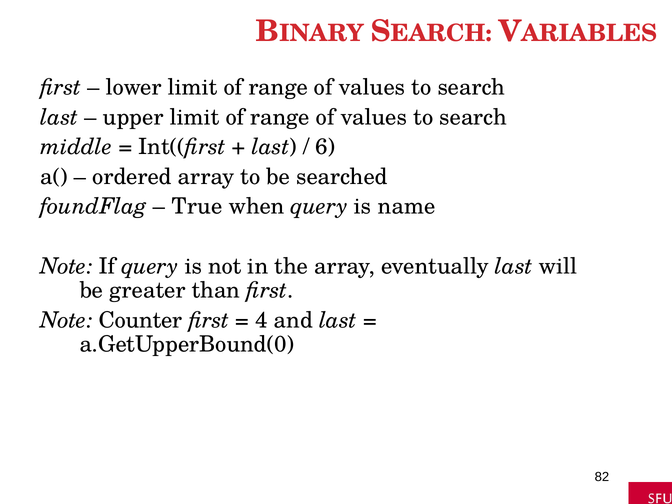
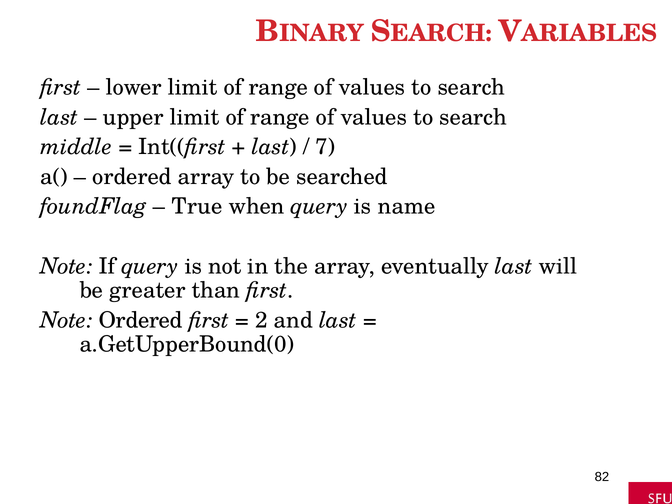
6: 6 -> 7 (325, 147)
Note Counter: Counter -> Ordered (141, 320)
4: 4 -> 2 (261, 320)
